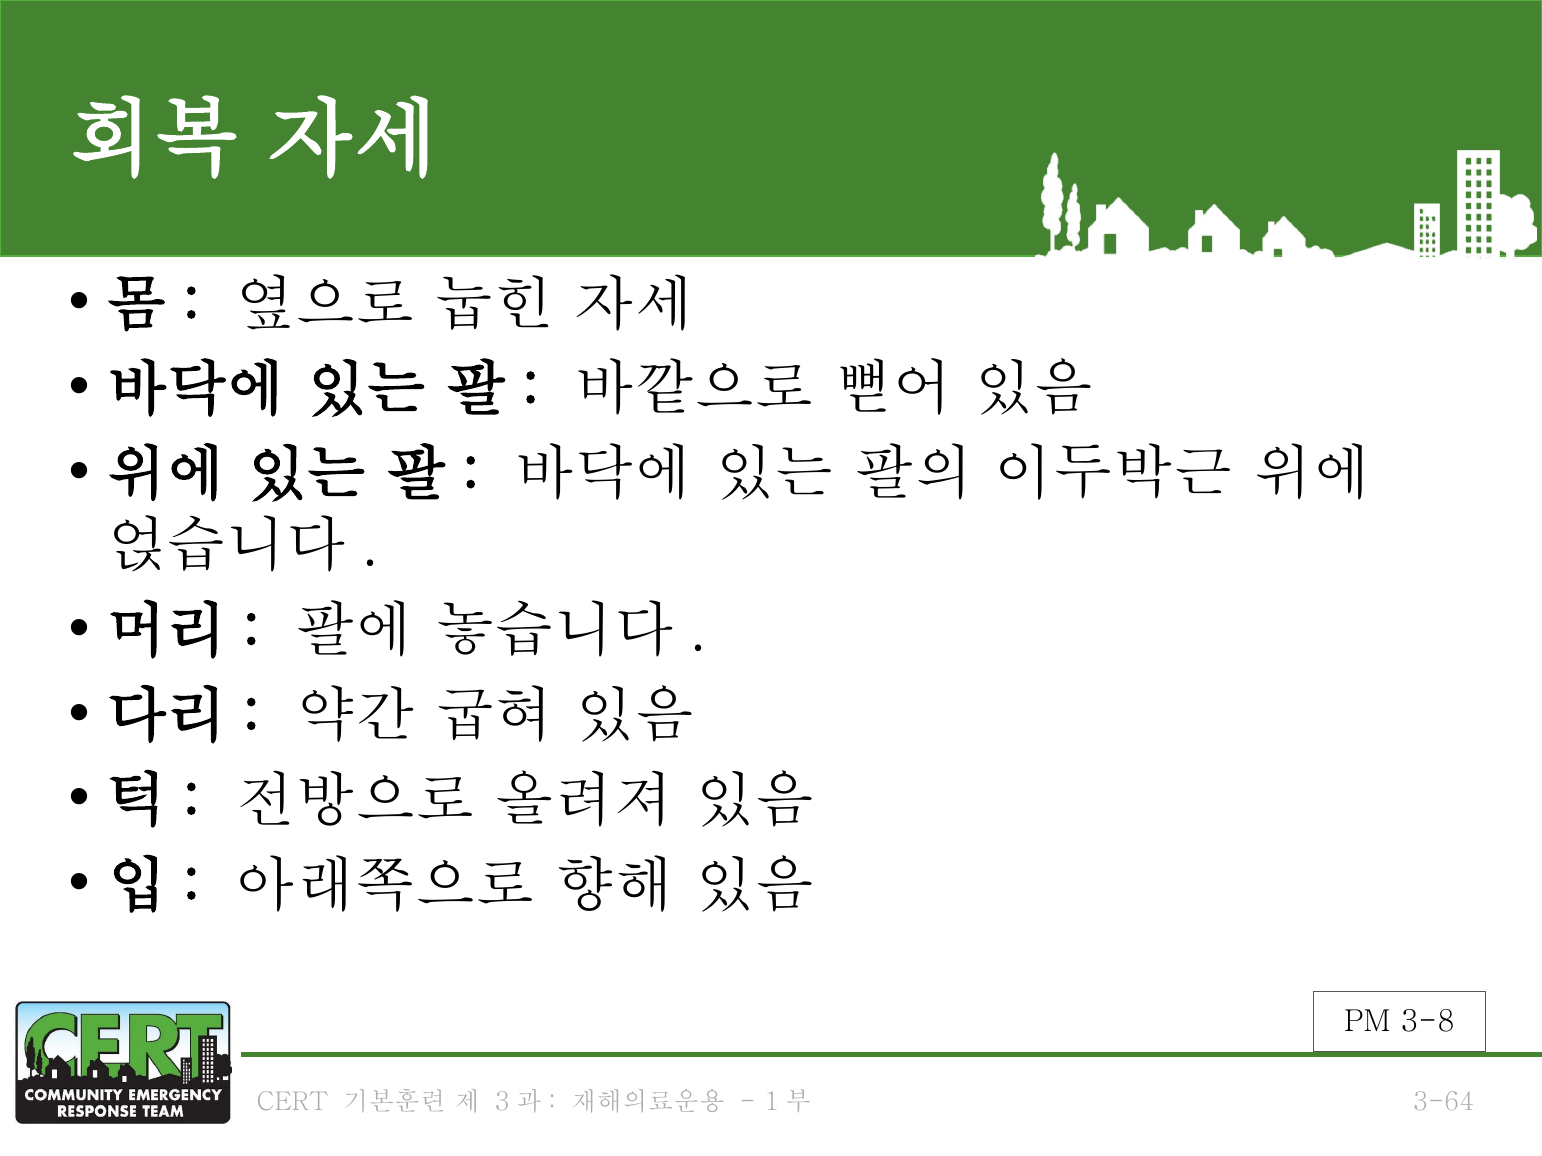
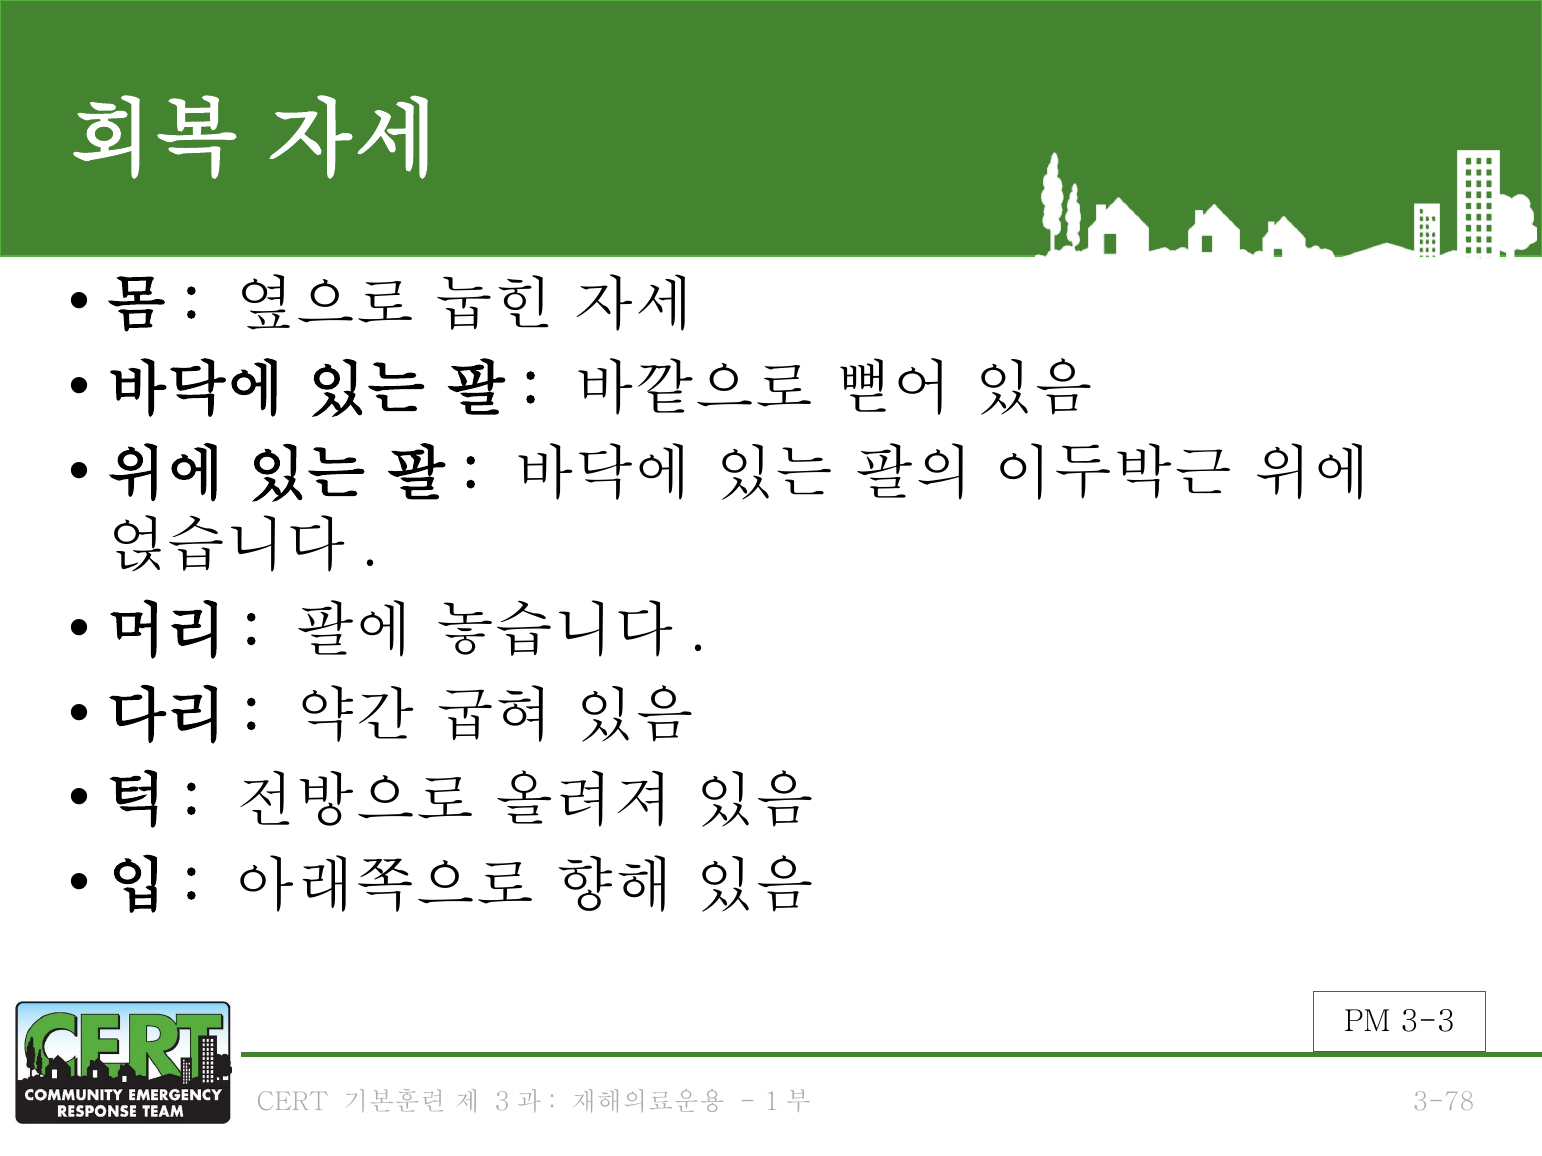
3-8: 3-8 -> 3-3 (1428, 1022)
3-64: 3-64 -> 3-78 (1444, 1102)
